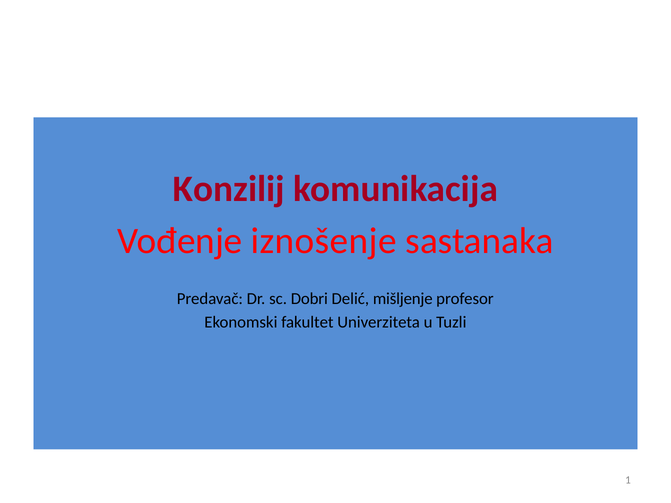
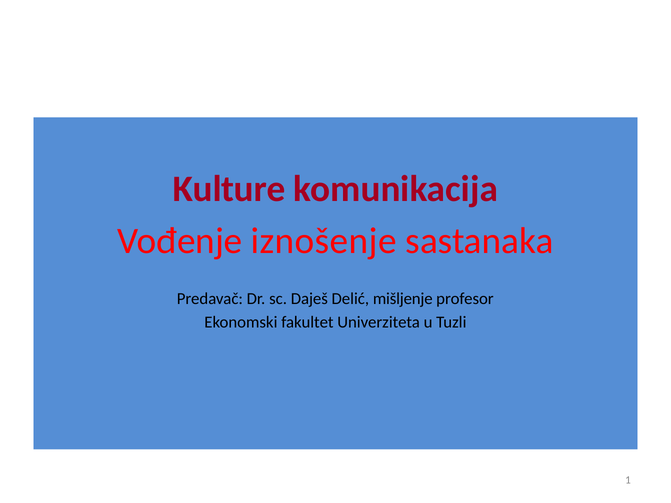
Konzilij: Konzilij -> Kulture (229, 189)
Dobri: Dobri -> Daješ (309, 299)
